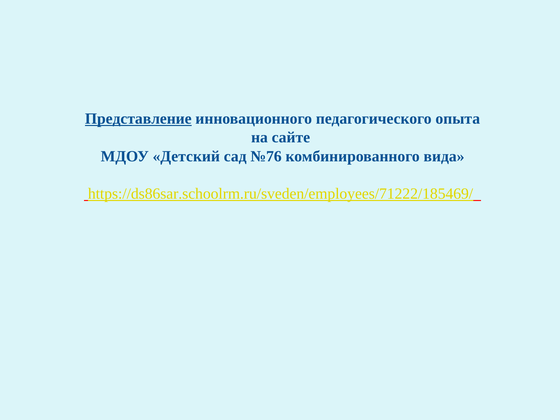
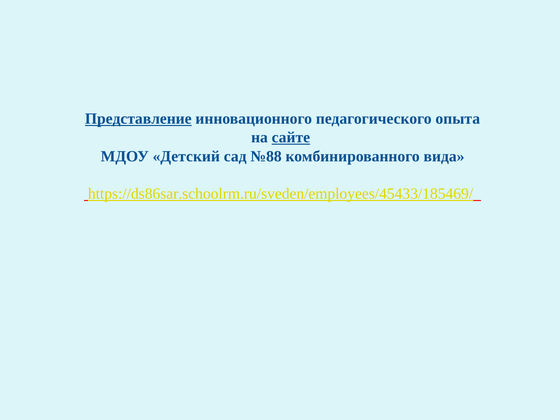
сайте underline: none -> present (291, 138)
№76: №76 -> №88 (266, 156)
https://ds86sar.schoolrm.ru/sveden/employees/71222/185469/: https://ds86sar.schoolrm.ru/sveden/employees/71222/185469/ -> https://ds86sar.schoolrm.ru/sveden/employees/45433/185469/ (281, 194)
